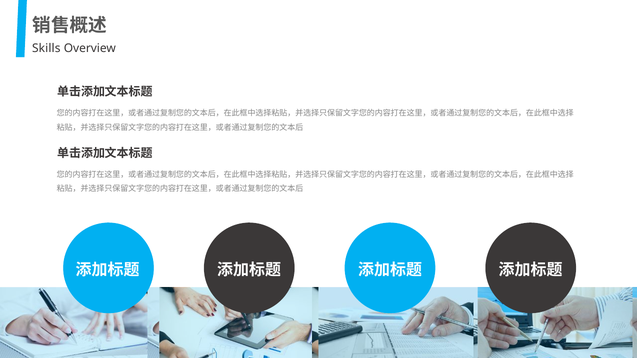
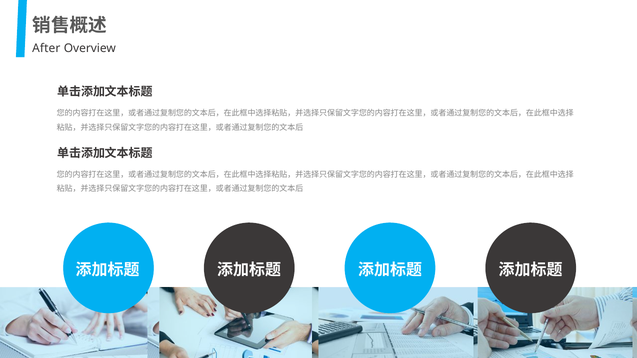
Skills: Skills -> After (46, 48)
